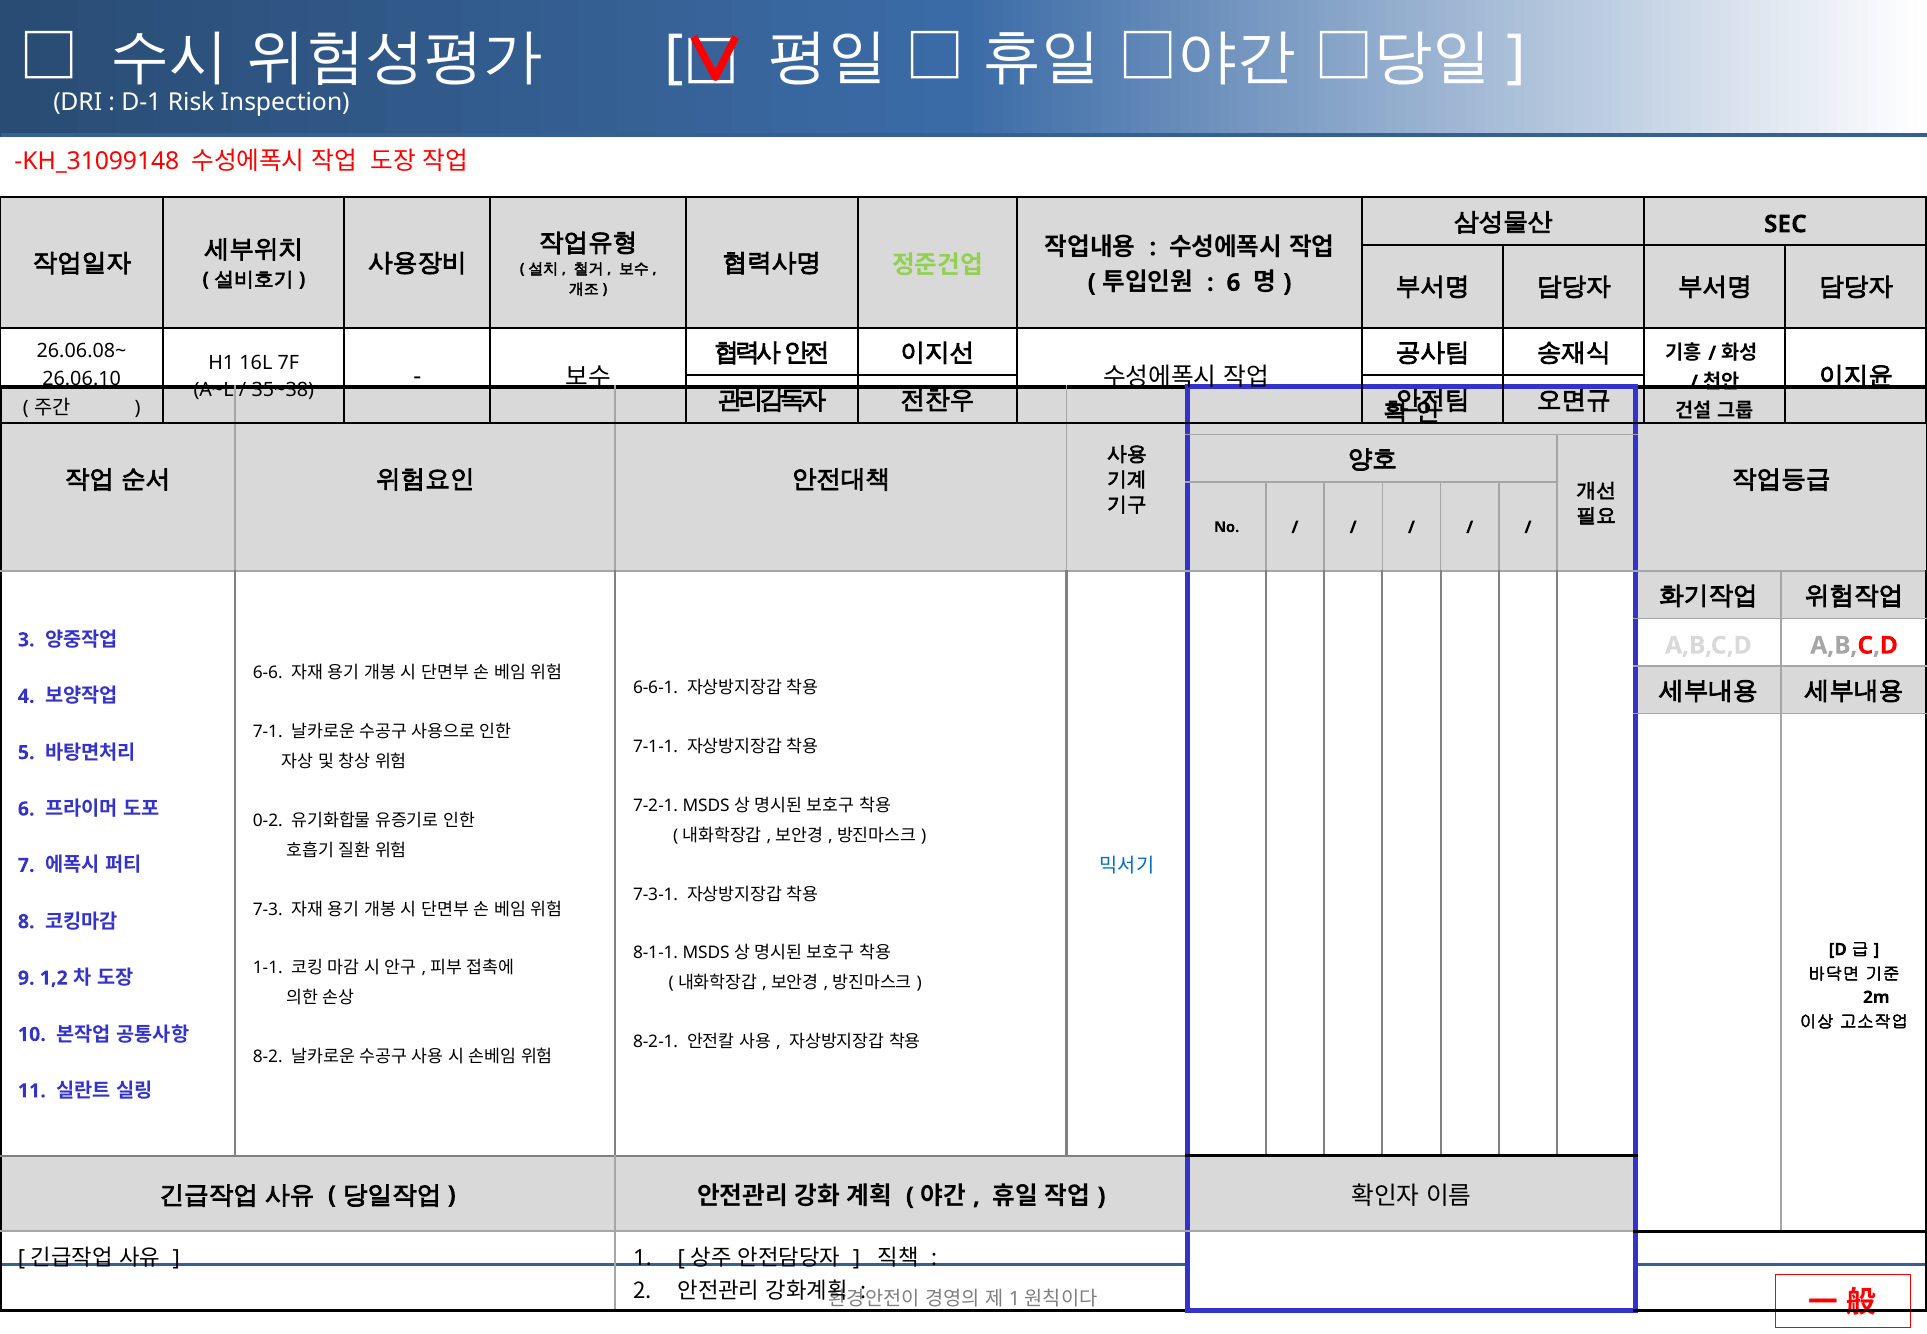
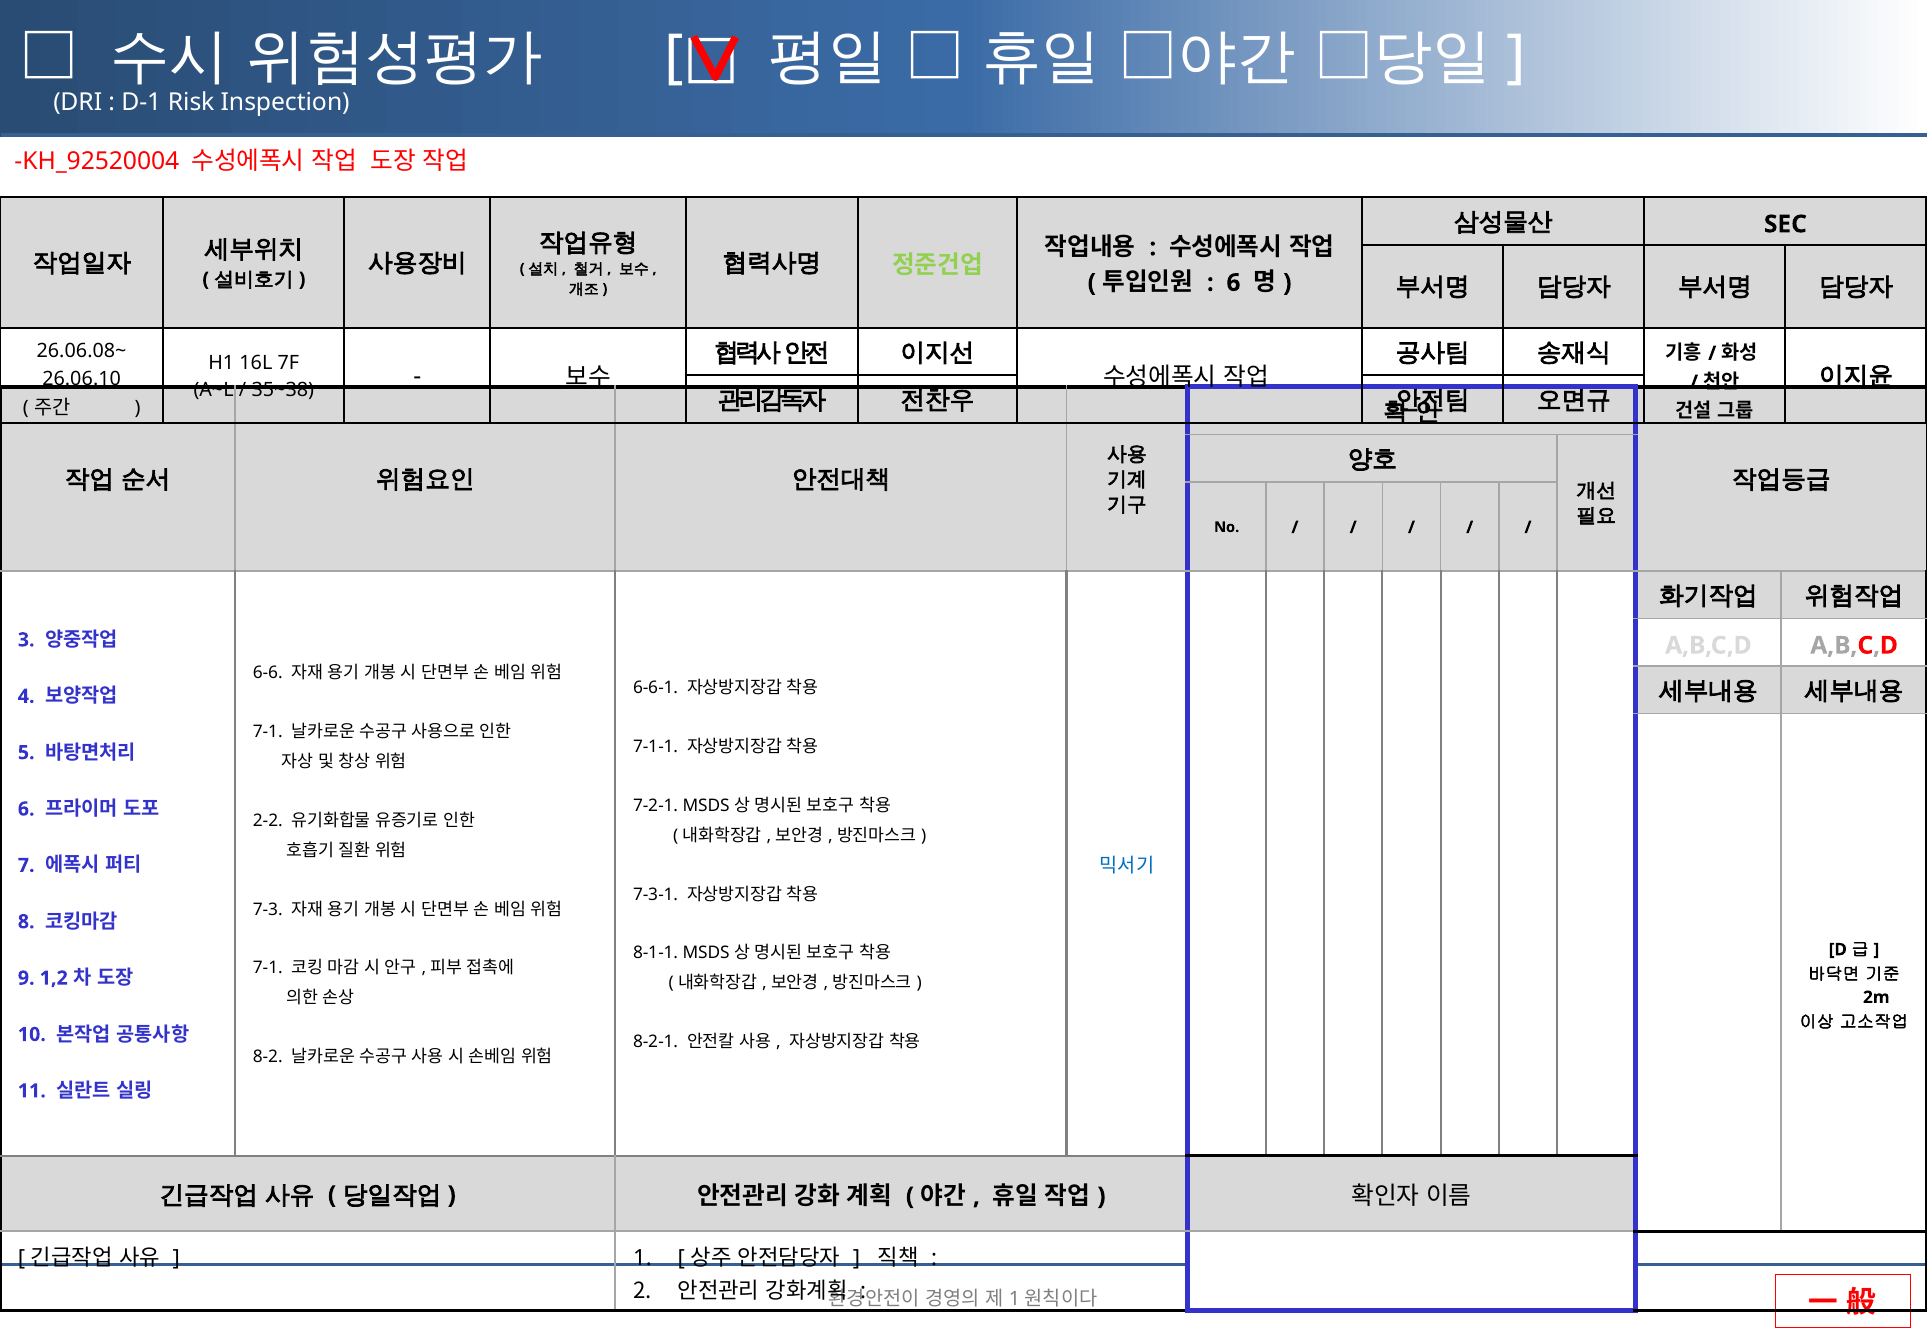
KH_31099148: KH_31099148 -> KH_92520004 (97, 162)
0-2: 0-2 -> 2-2 (268, 821)
1-1: 1-1 -> 7-1 (268, 968)
